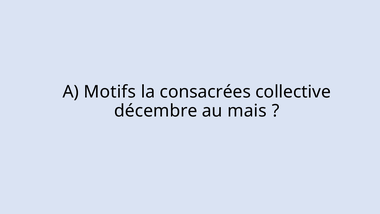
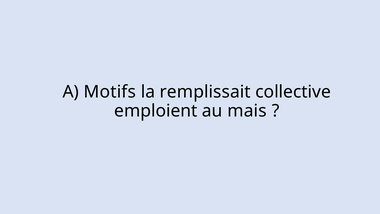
consacrées: consacrées -> remplissait (205, 92)
décembre: décembre -> emploient (156, 111)
